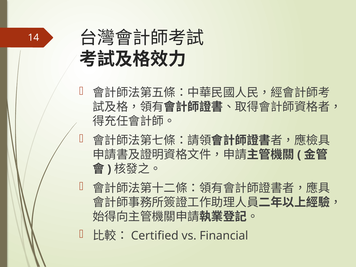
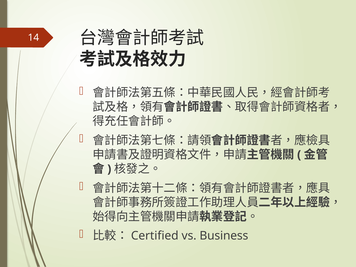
Financial: Financial -> Business (224, 236)
